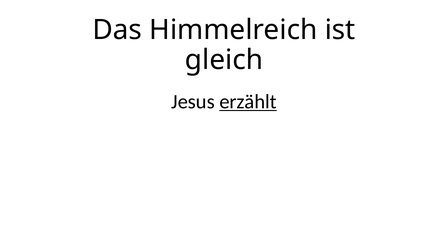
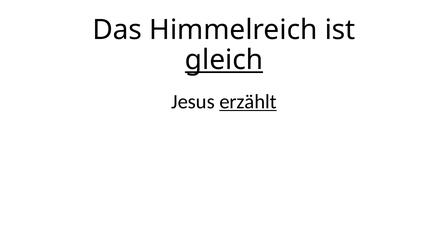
gleich underline: none -> present (224, 60)
